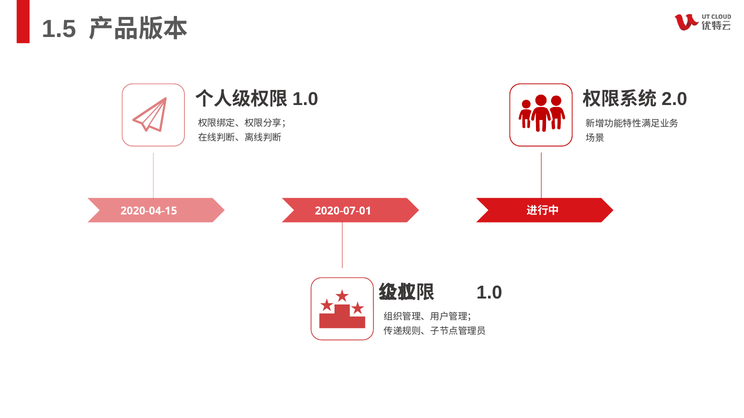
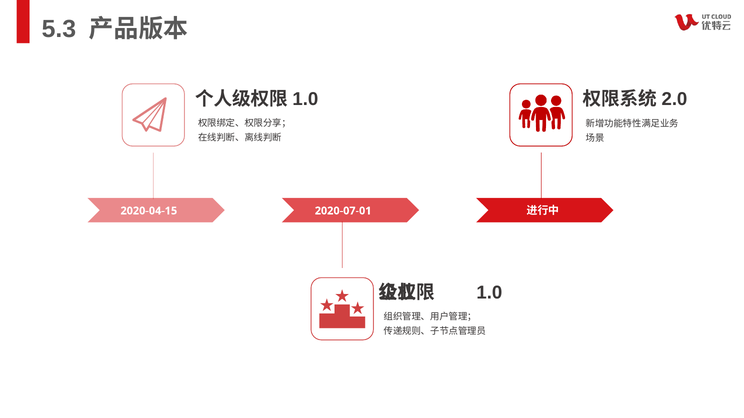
1.5: 1.5 -> 5.3 (59, 29)
